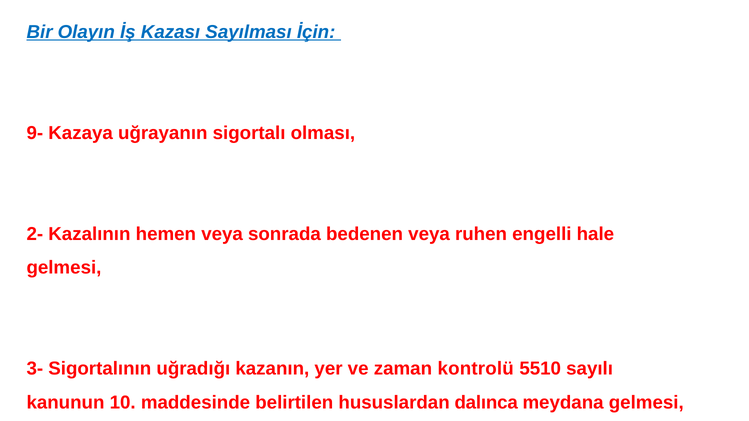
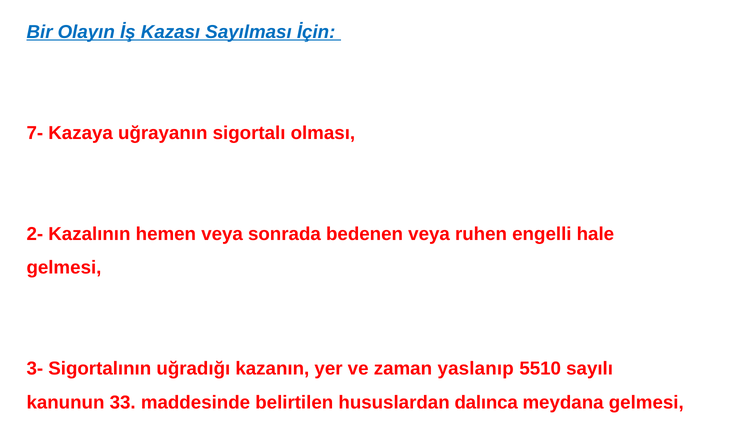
9-: 9- -> 7- (35, 133)
kontrolü: kontrolü -> yaslanıp (476, 369)
10: 10 -> 33 (123, 403)
